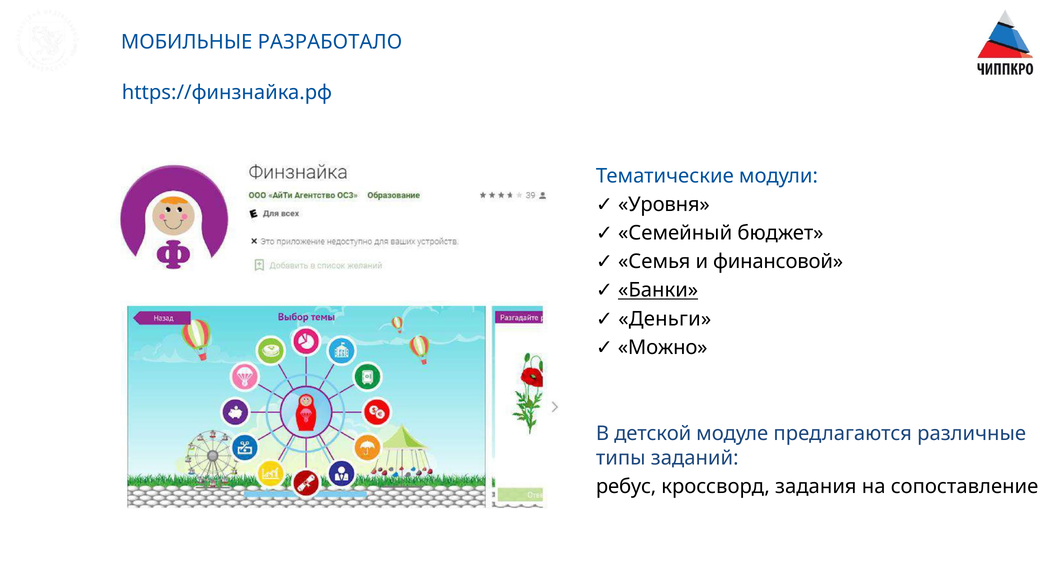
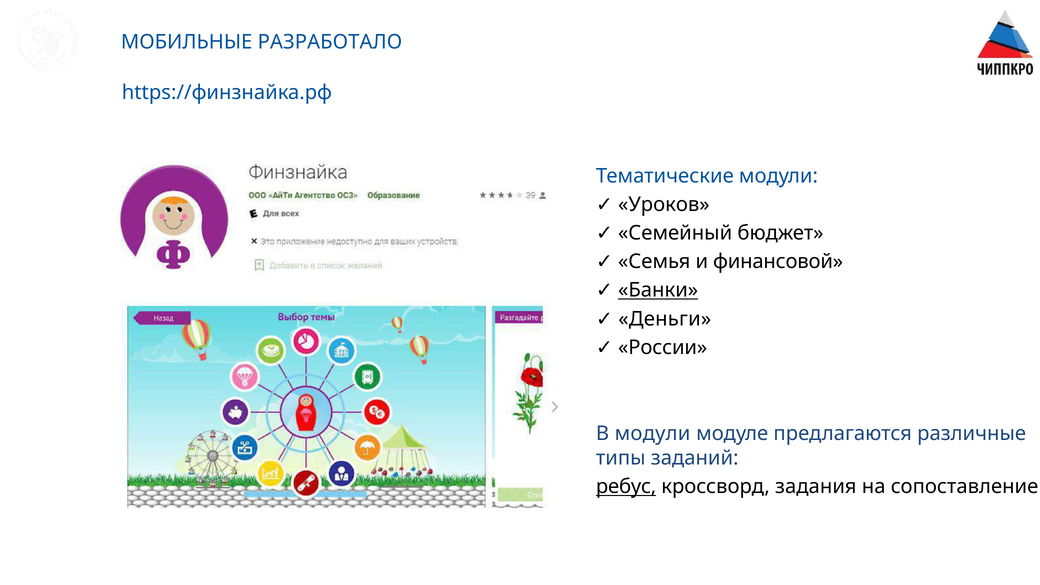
Уровня: Уровня -> Уроков (664, 204)
Можно: Можно -> России (663, 347)
В детской: детской -> модули (653, 433)
ребус underline: none -> present (626, 487)
